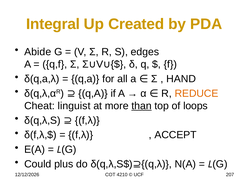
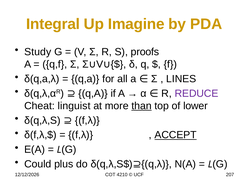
Created: Created -> Imagine (136, 24)
Abide: Abide -> Study (38, 52)
edges: edges -> proofs (145, 52)
HAND: HAND -> LINES (181, 79)
REDUCE colour: orange -> purple (196, 93)
loops: loops -> lower (195, 106)
ACCEPT underline: none -> present (176, 135)
